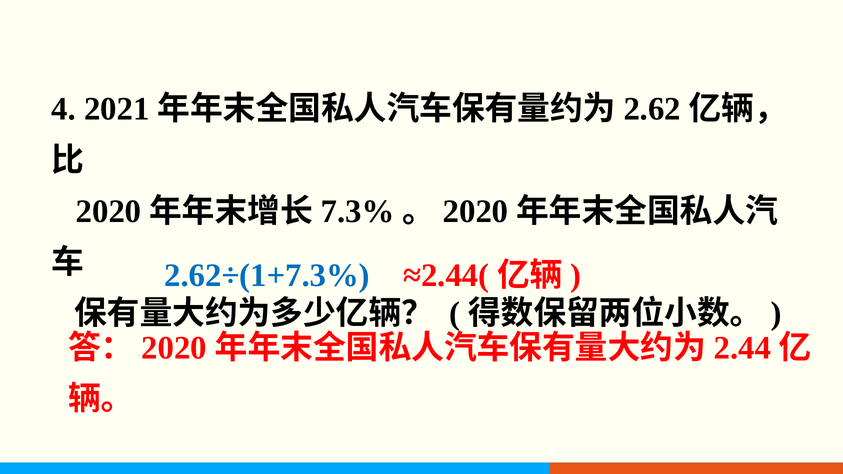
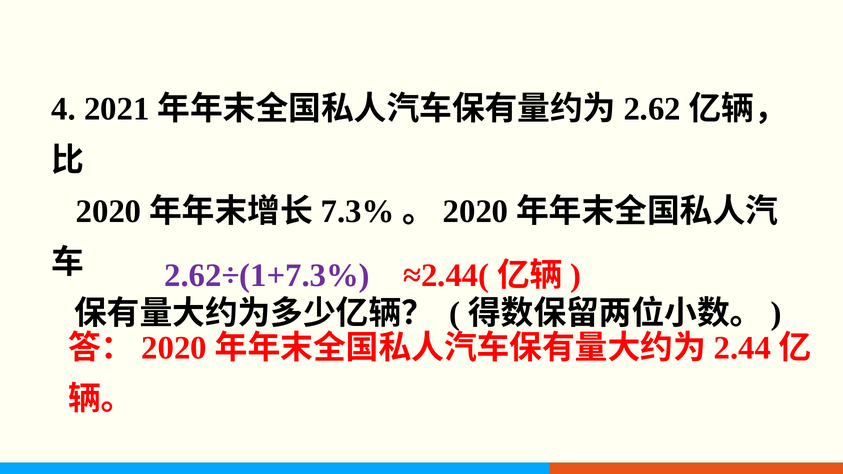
2.62÷(1+7.3% colour: blue -> purple (267, 276)
